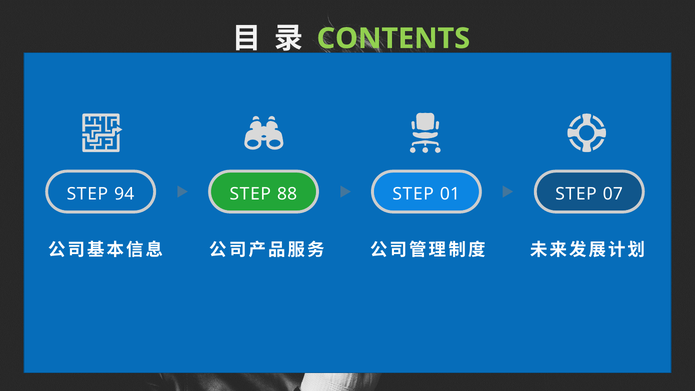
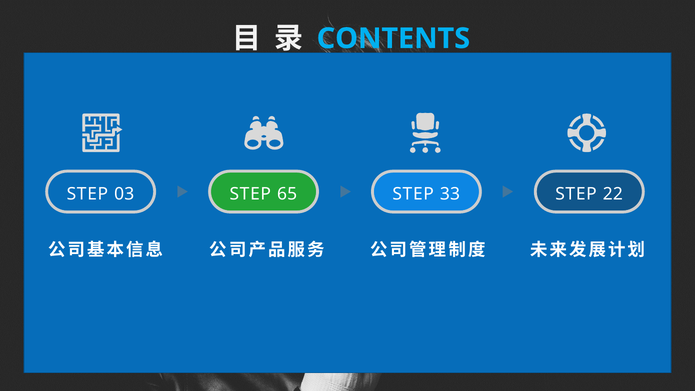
CONTENTS colour: light green -> light blue (393, 39)
94: 94 -> 03 (124, 194)
88: 88 -> 65 (287, 194)
01: 01 -> 33 (450, 194)
07: 07 -> 22 (613, 194)
